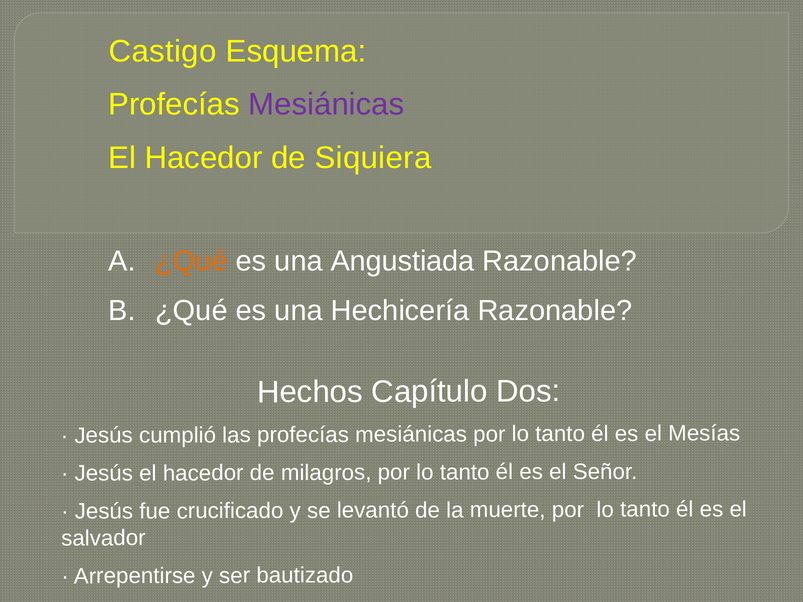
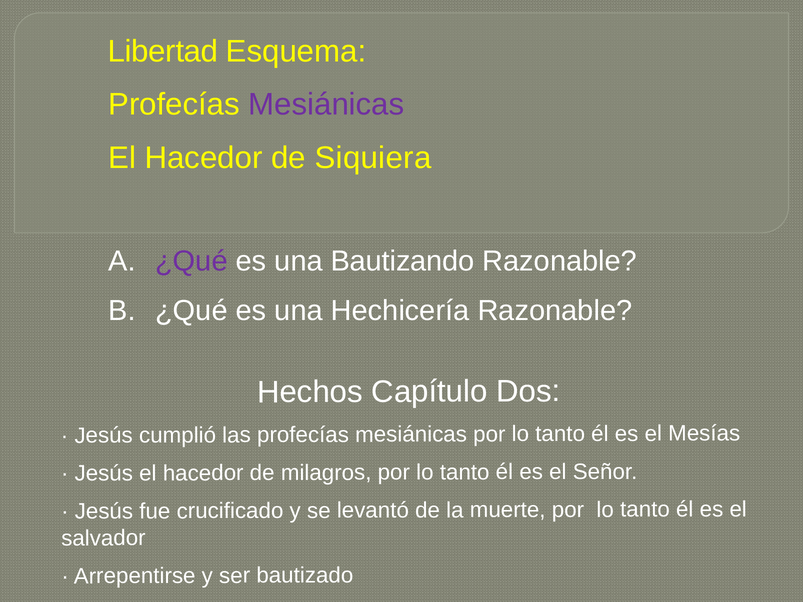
Castigo: Castigo -> Libertad (163, 52)
¿Qué colour: orange -> purple (191, 261)
Angustiada: Angustiada -> Bautizando (403, 261)
